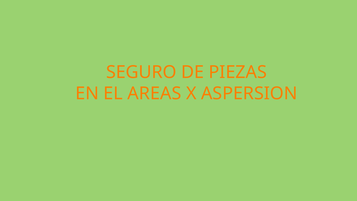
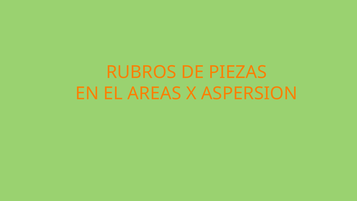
SEGURO: SEGURO -> RUBROS (141, 72)
